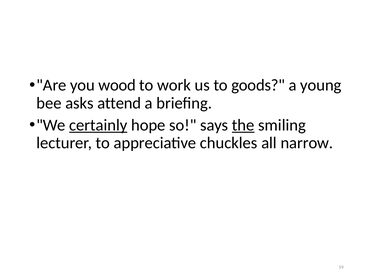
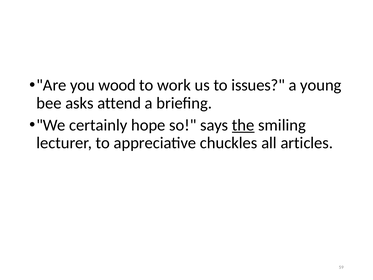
goods: goods -> issues (258, 85)
certainly underline: present -> none (98, 125)
narrow: narrow -> articles (307, 143)
